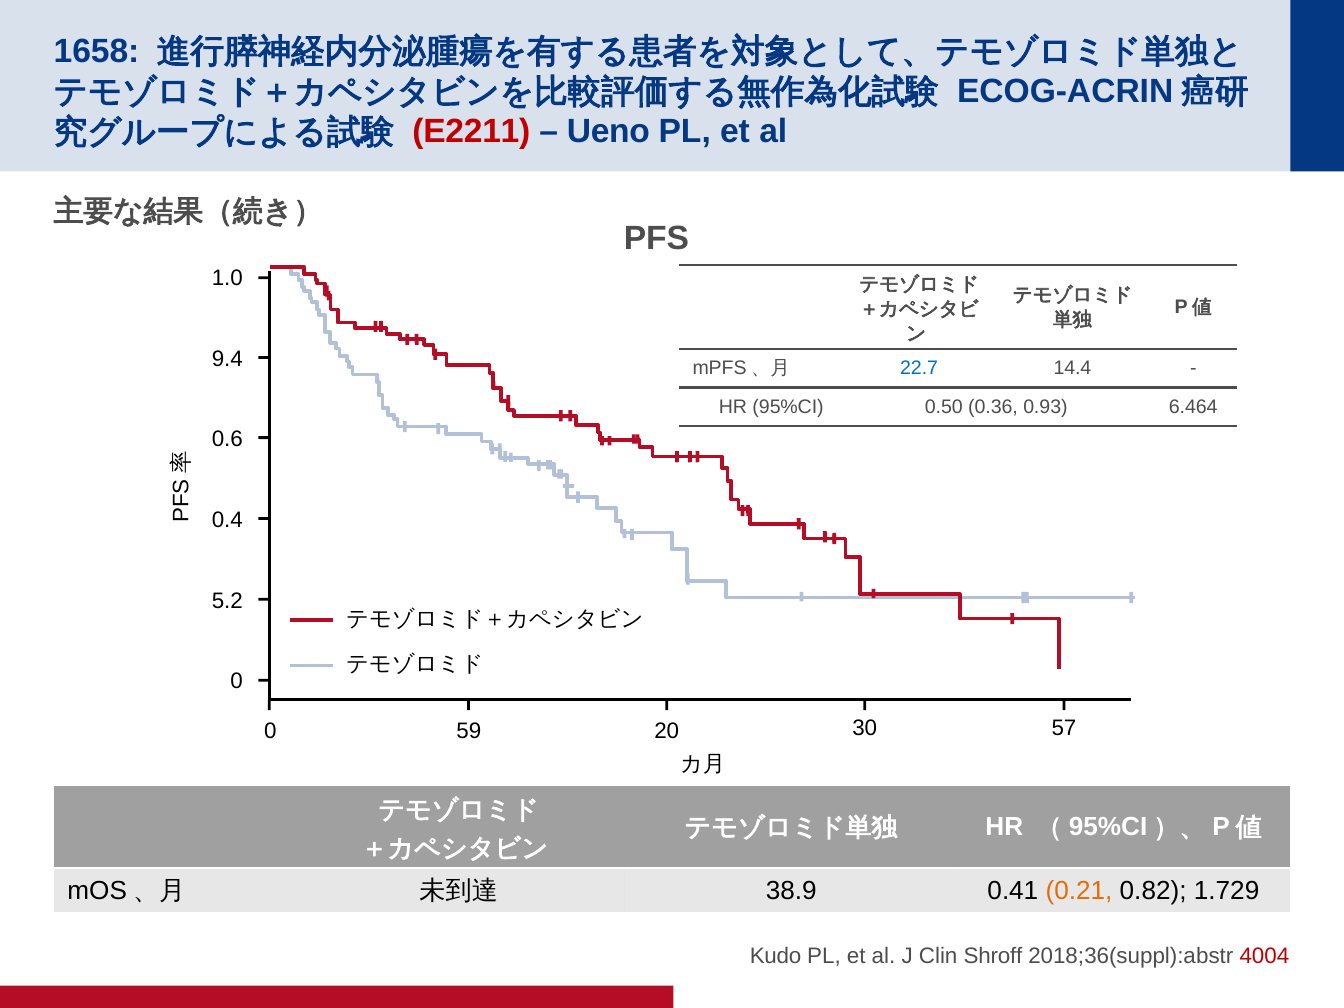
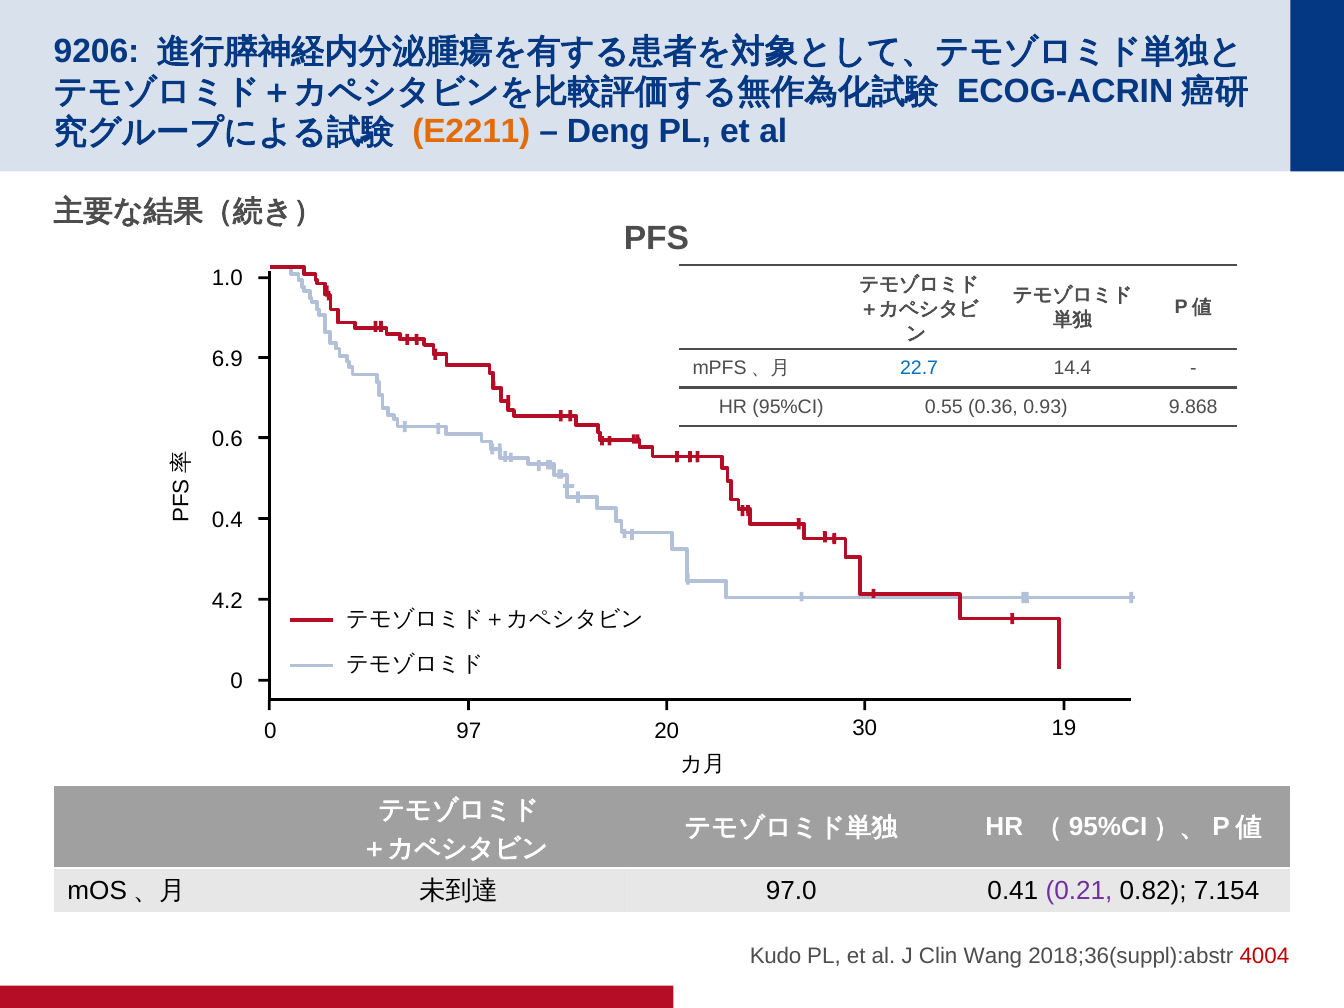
1658: 1658 -> 9206 (97, 51)
E2211 colour: red -> orange (471, 132)
Ueno: Ueno -> Deng (608, 132)
9.4: 9.4 -> 6.9 (227, 359)
0.50: 0.50 -> 0.55 (944, 407)
6.464: 6.464 -> 9.868 (1193, 407)
5.2: 5.2 -> 4.2 (227, 601)
59: 59 -> 97 (469, 731)
57: 57 -> 19 (1064, 729)
38.9: 38.9 -> 97.0 (791, 891)
0.21 colour: orange -> purple (1079, 891)
1.729: 1.729 -> 7.154 (1227, 891)
Shroff: Shroff -> Wang (993, 956)
